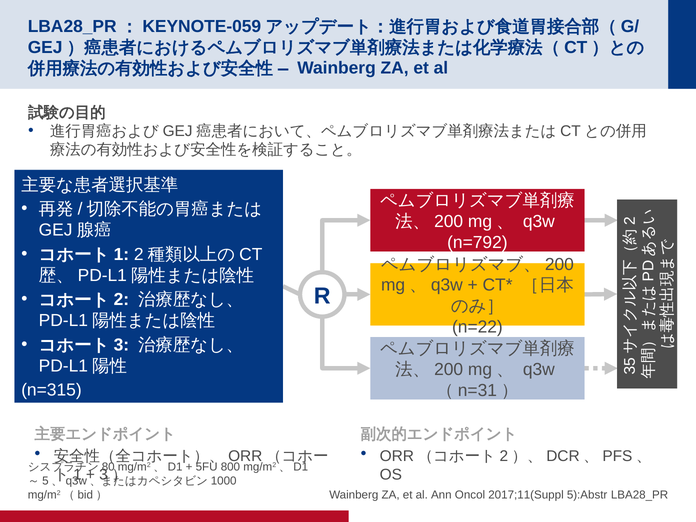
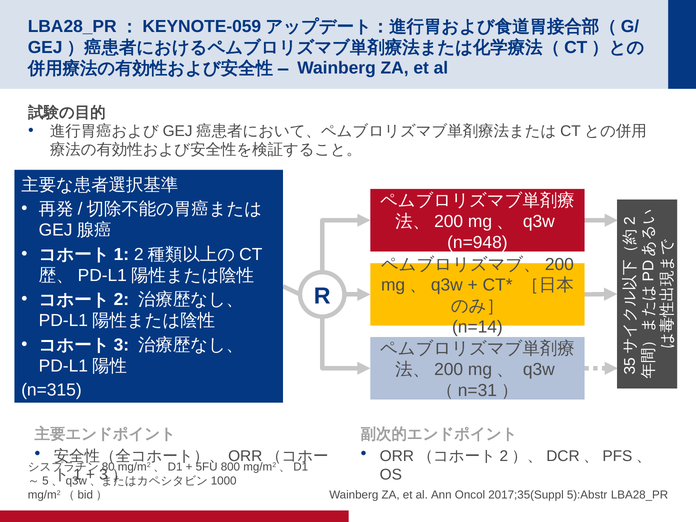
n=792: n=792 -> n=948 (477, 242)
n=22: n=22 -> n=14 (477, 327)
2017;11(Suppl: 2017;11(Suppl -> 2017;35(Suppl (526, 495)
